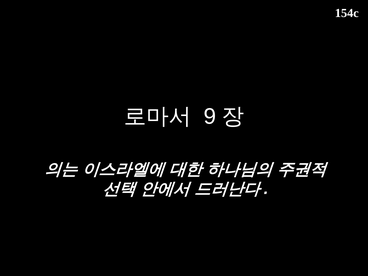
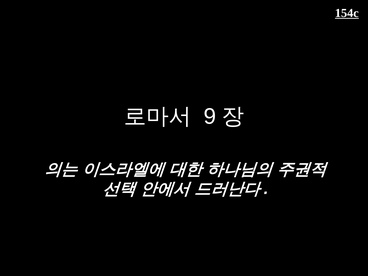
154c underline: none -> present (347, 13)
